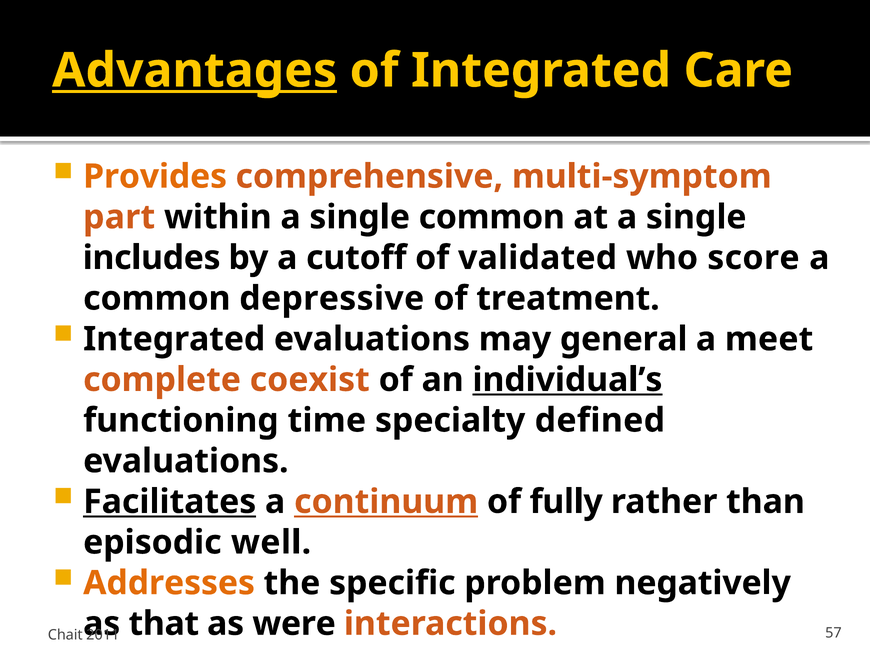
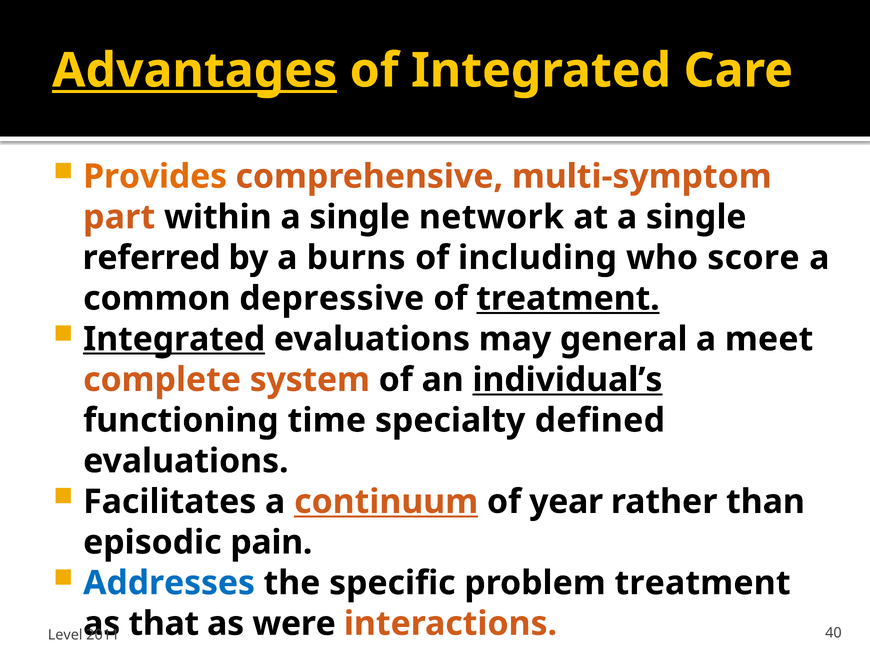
single common: common -> network (491, 217)
includes: includes -> referred (152, 258)
cutoff: cutoff -> burns (356, 258)
validated: validated -> including (538, 258)
treatment underline: none -> present (568, 298)
Integrated underline: none -> present (174, 339)
coexist: coexist -> system (310, 379)
Facilitates underline: present -> none (170, 501)
fully: fully -> year (566, 501)
well: well -> pain (271, 542)
Addresses colour: orange -> blue (169, 583)
problem negatively: negatively -> treatment (703, 583)
Chait: Chait -> Level (65, 635)
57: 57 -> 40 (834, 632)
